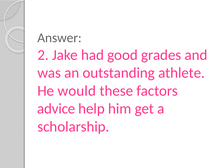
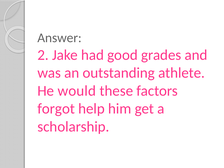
advice: advice -> forgot (56, 109)
